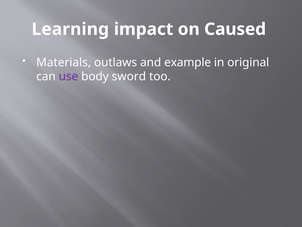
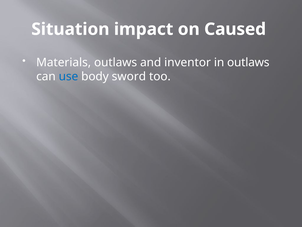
Learning: Learning -> Situation (70, 29)
example: example -> inventor (188, 62)
in original: original -> outlaws (248, 62)
use colour: purple -> blue (68, 76)
